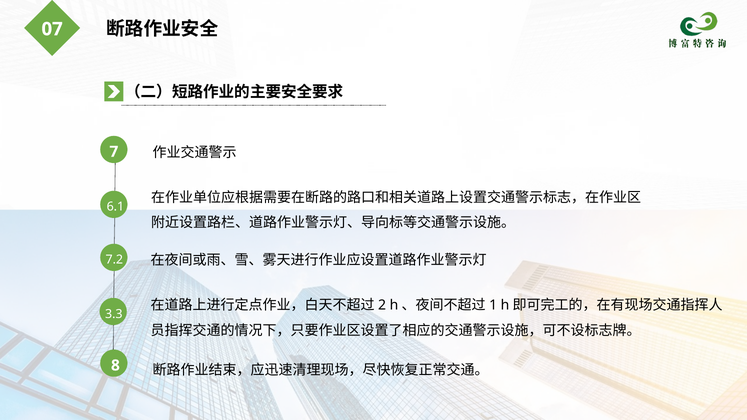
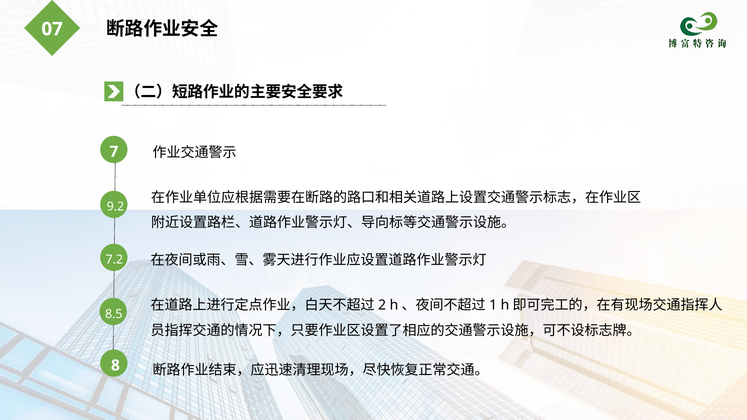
6.1: 6.1 -> 9.2 (115, 207)
3.3: 3.3 -> 8.5 (114, 315)
